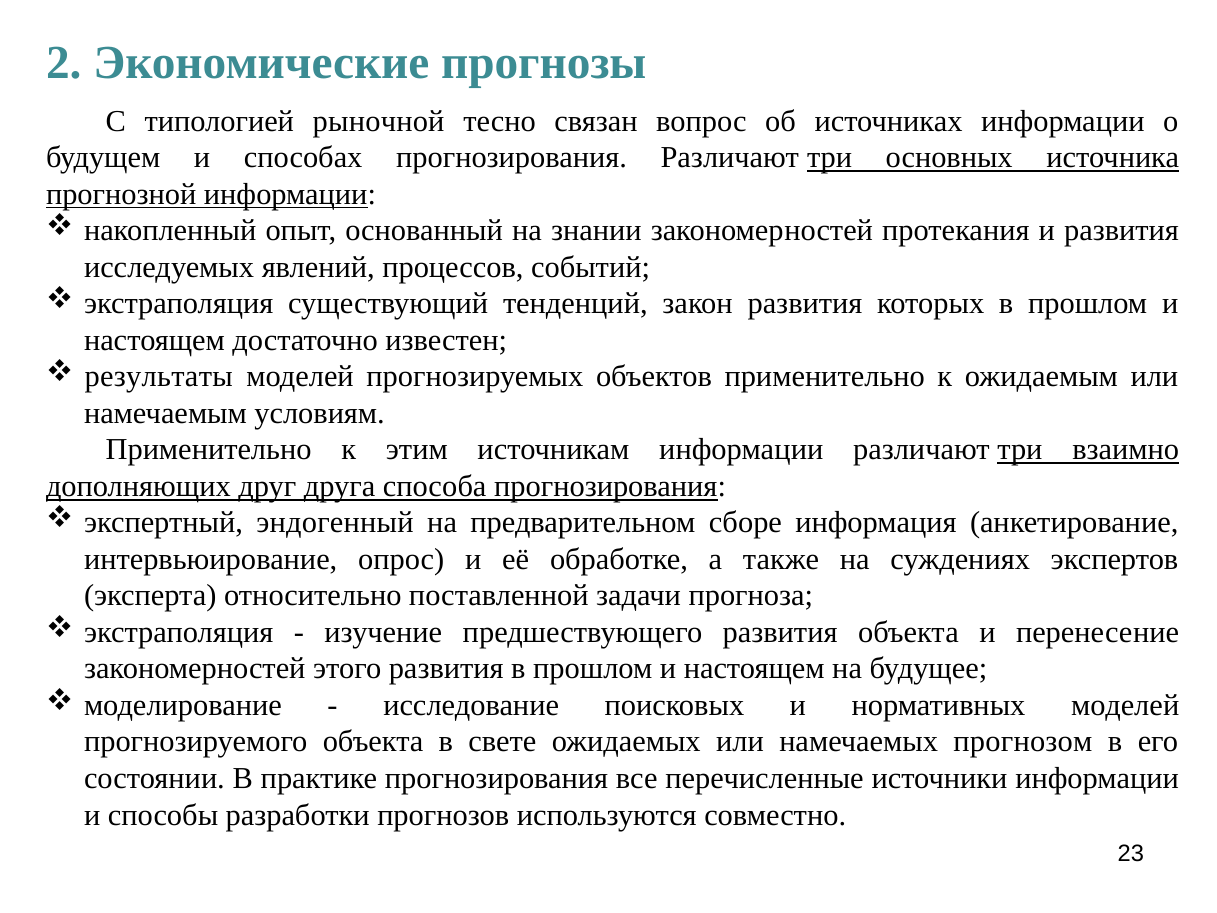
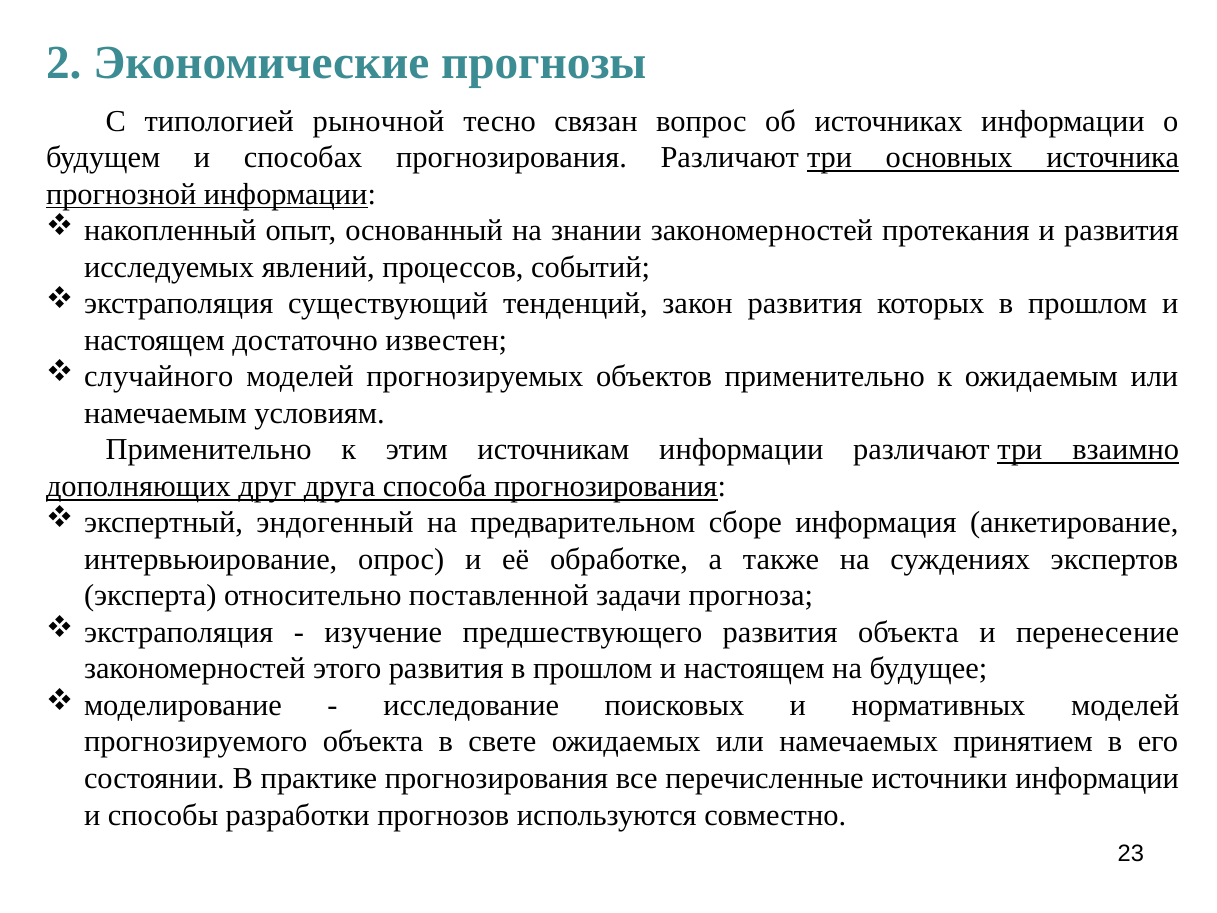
результаты: результаты -> случайного (159, 377)
прогнозом: прогнозом -> принятием (1023, 742)
